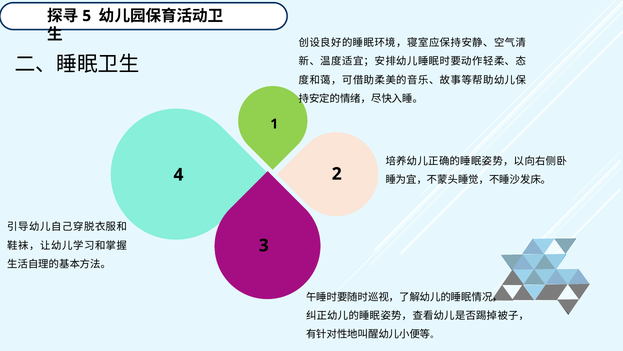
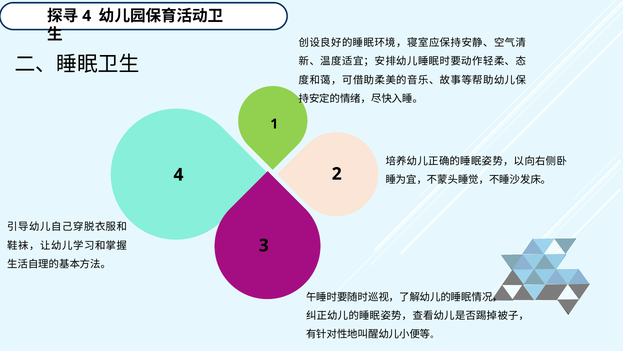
5: 5 -> 4 (87, 16)
